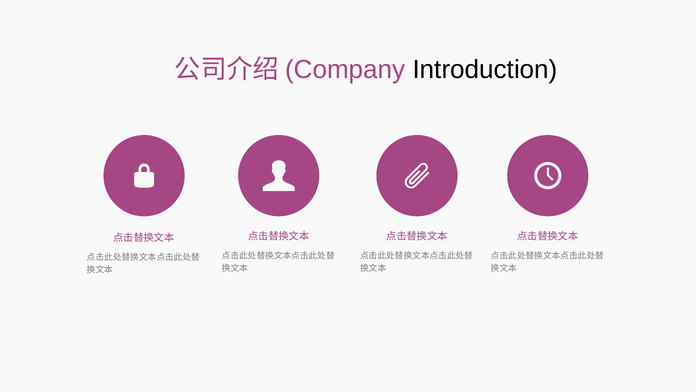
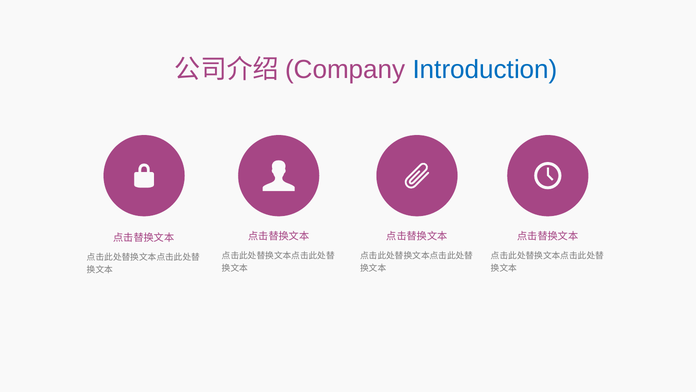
Introduction colour: black -> blue (485, 69)
